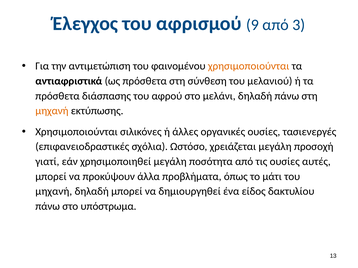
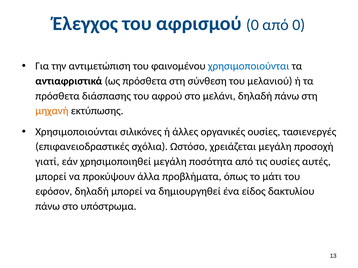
αφρισμού 9: 9 -> 0 (252, 25)
από 3: 3 -> 0 (299, 25)
χρησιμοποιούνται colour: orange -> blue (249, 66)
μηχανή: μηχανή -> εφόσον (54, 192)
